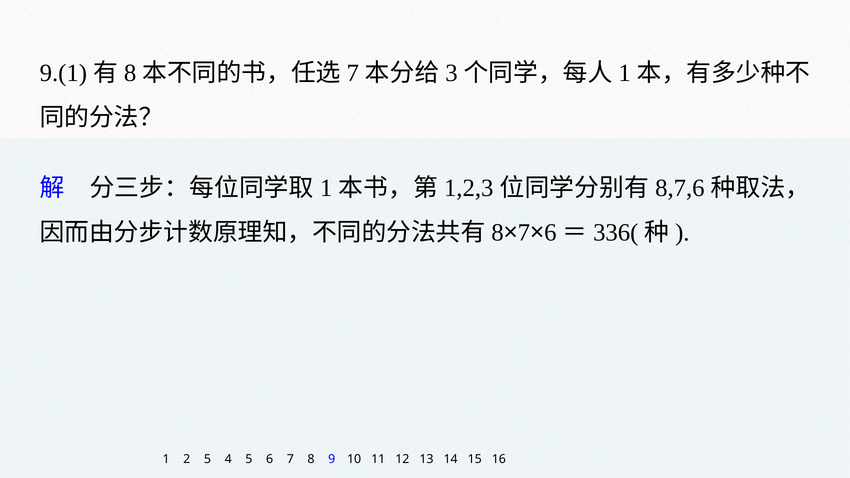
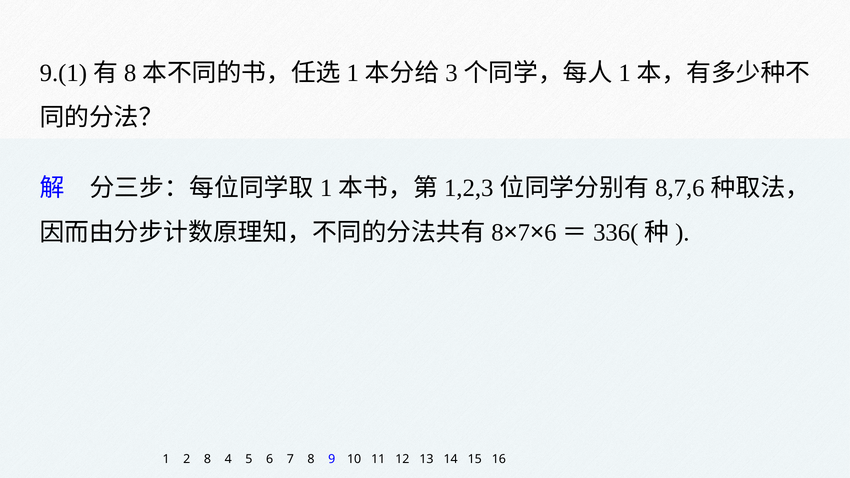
7: 7 -> 1 (353, 73)
2 5: 5 -> 8 (207, 459)
